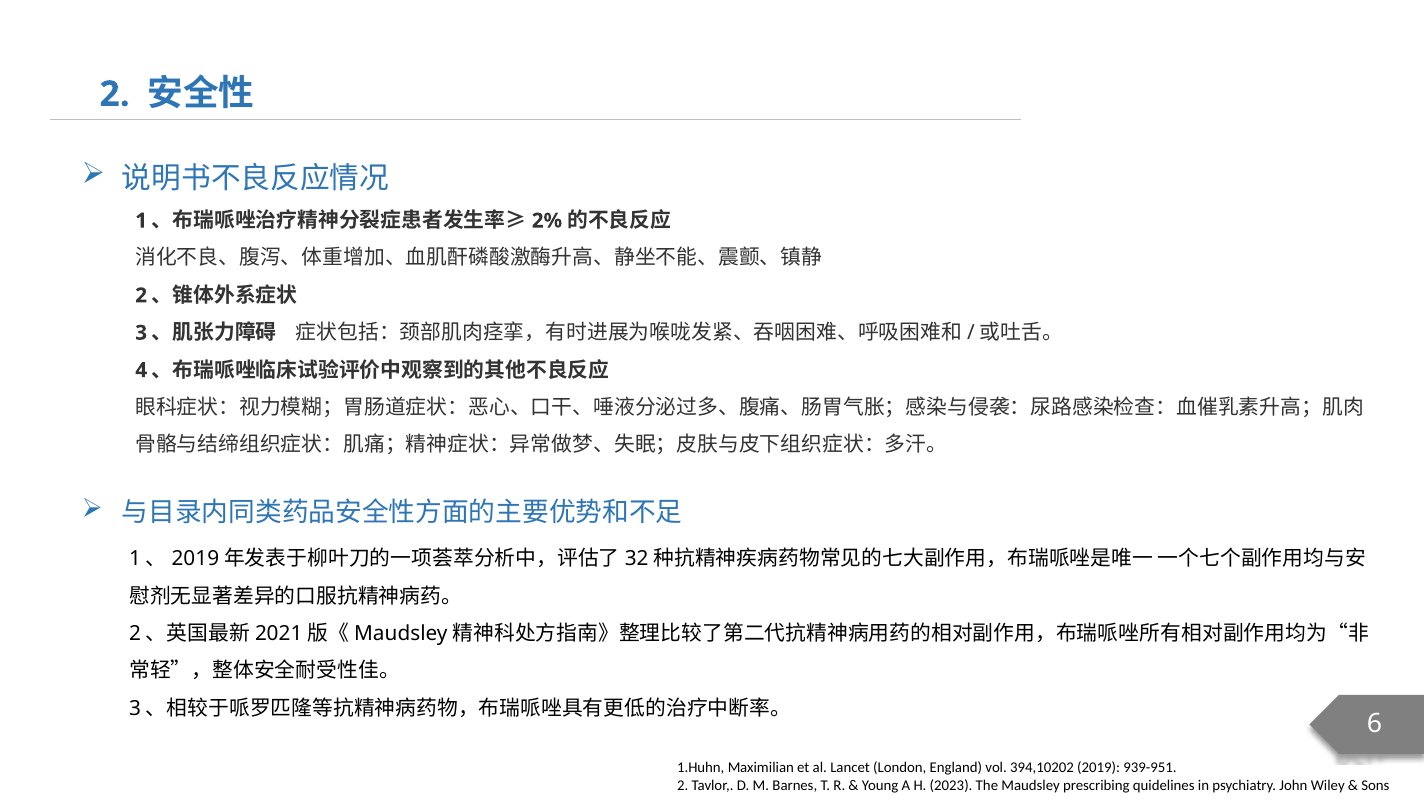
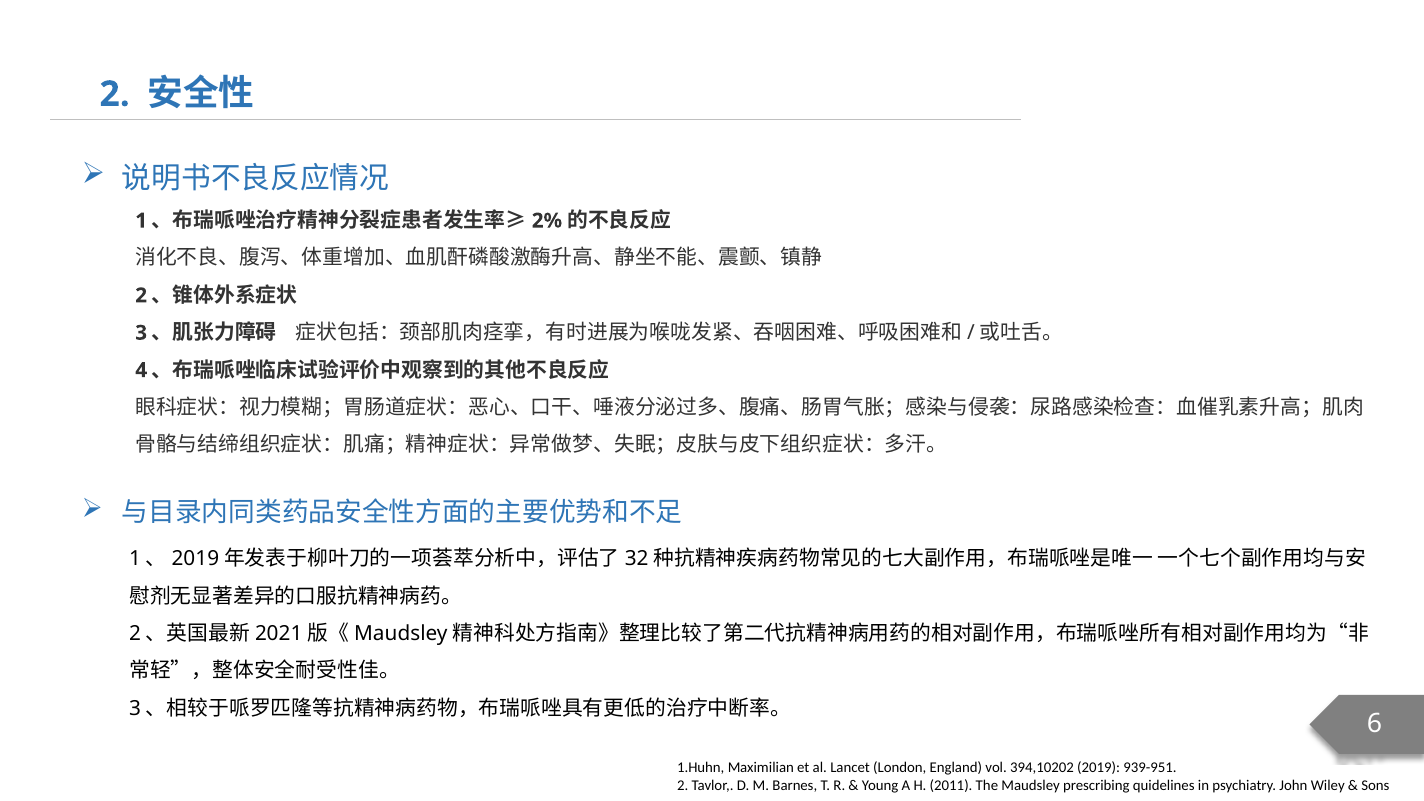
2023: 2023 -> 2011 (951, 785)
